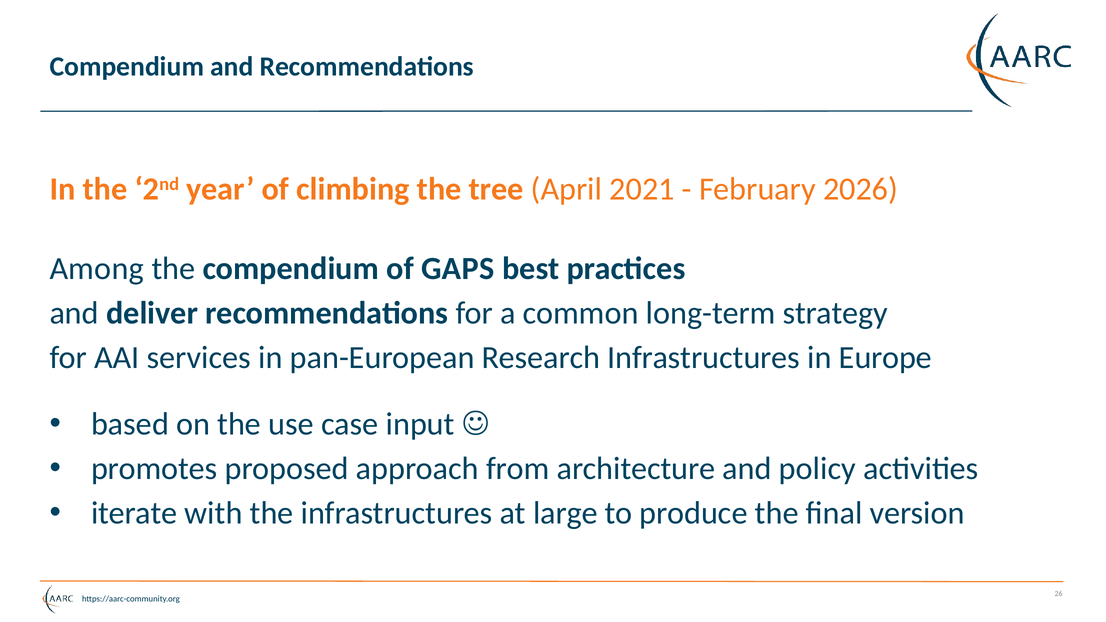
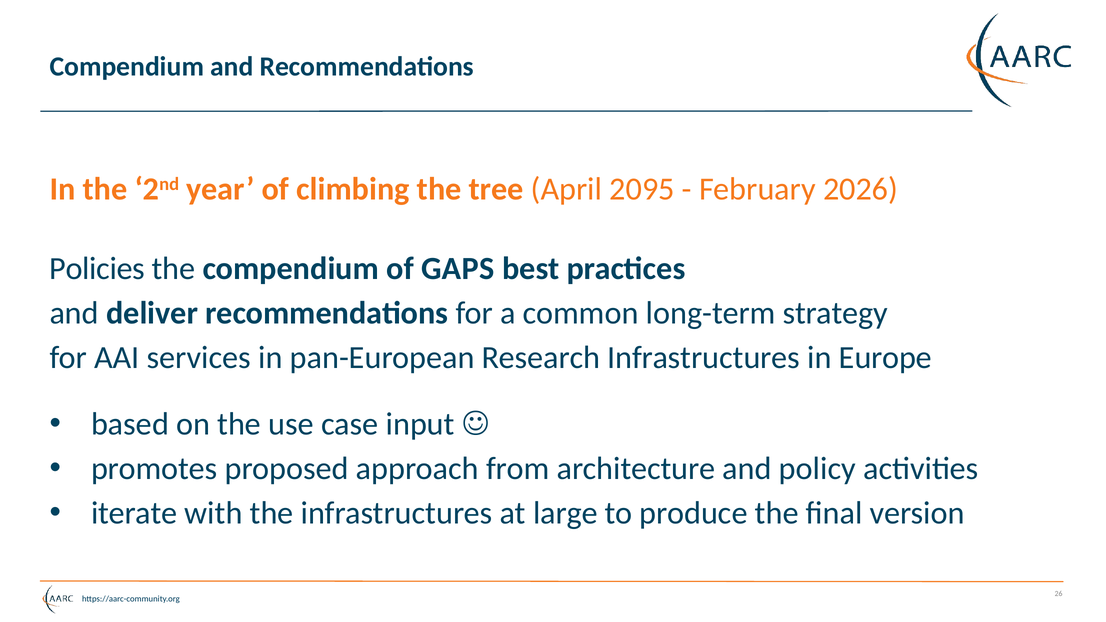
2021: 2021 -> 2095 (642, 189)
Among: Among -> Policies (97, 269)
